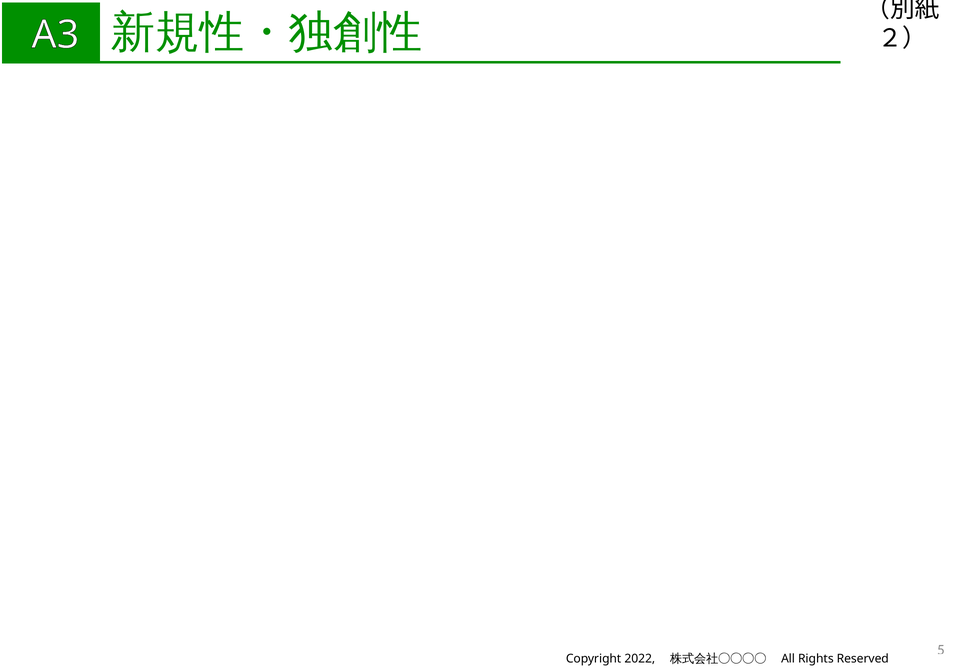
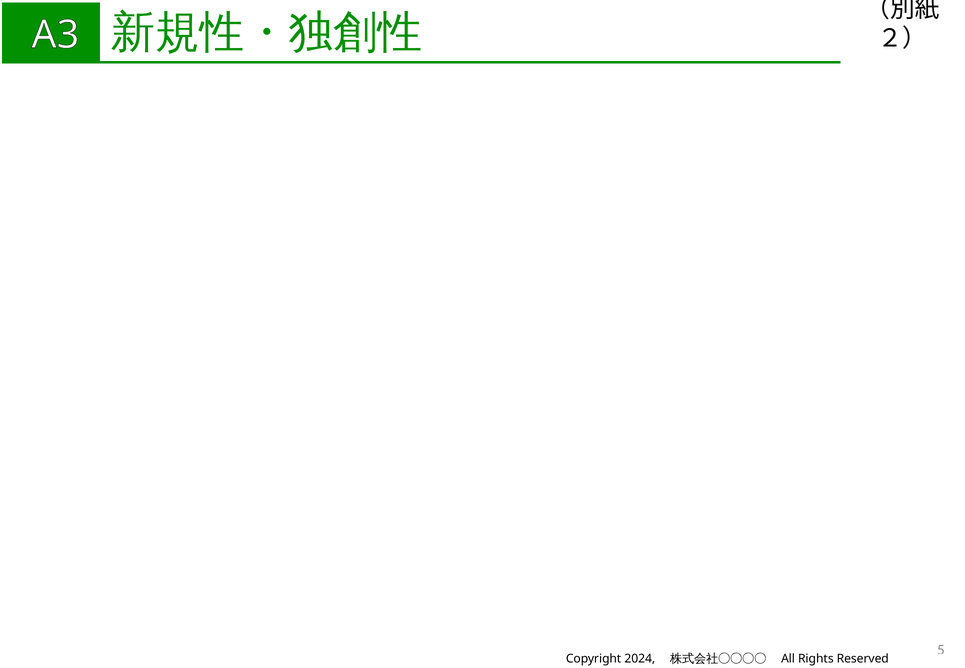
2022: 2022 -> 2024 (640, 659)
